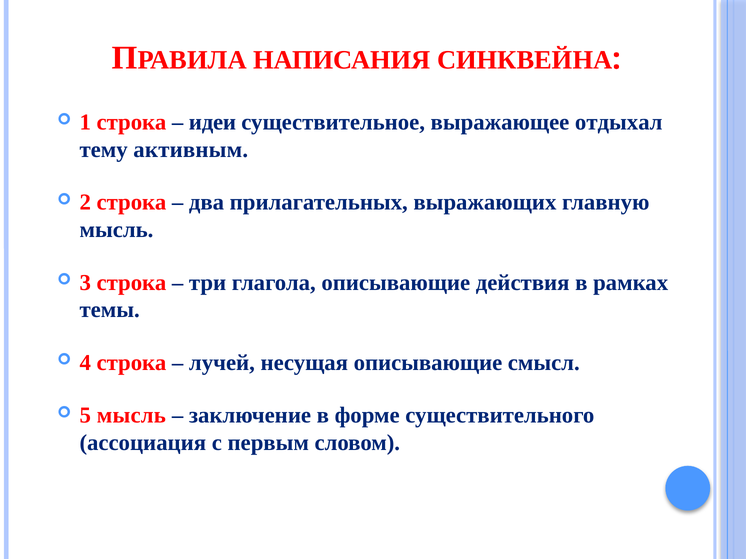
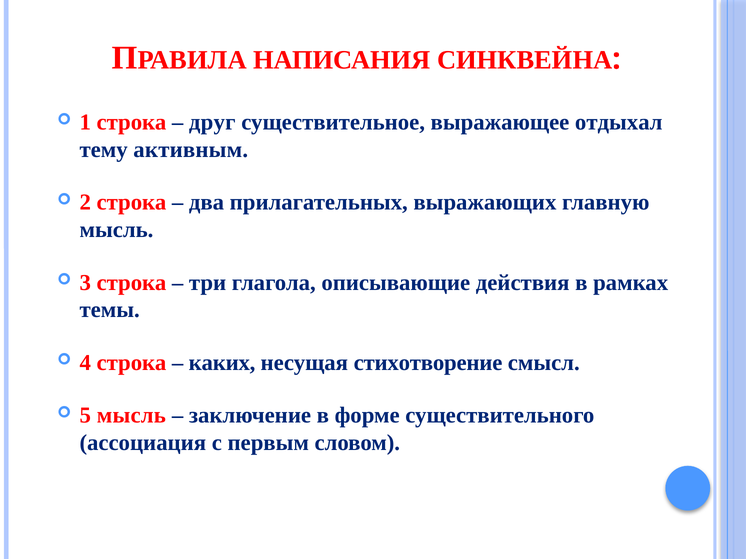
идеи: идеи -> друг (212, 122)
лучей: лучей -> каких (222, 363)
несущая описывающие: описывающие -> стихотворение (428, 363)
